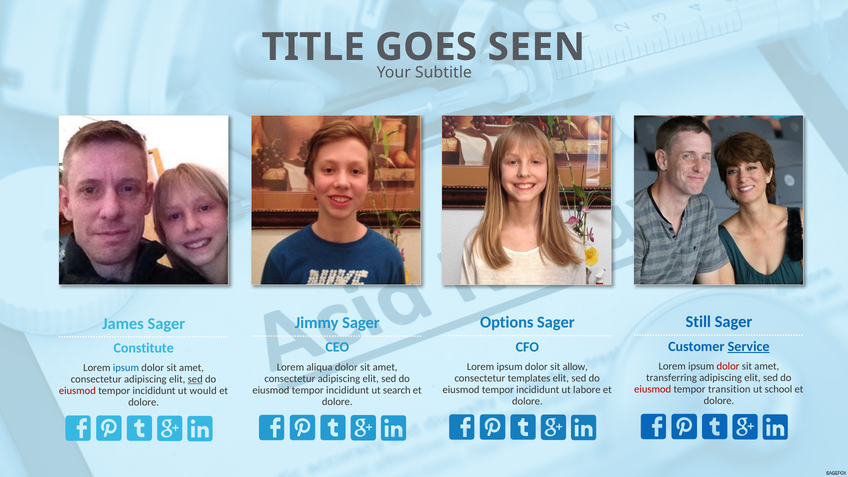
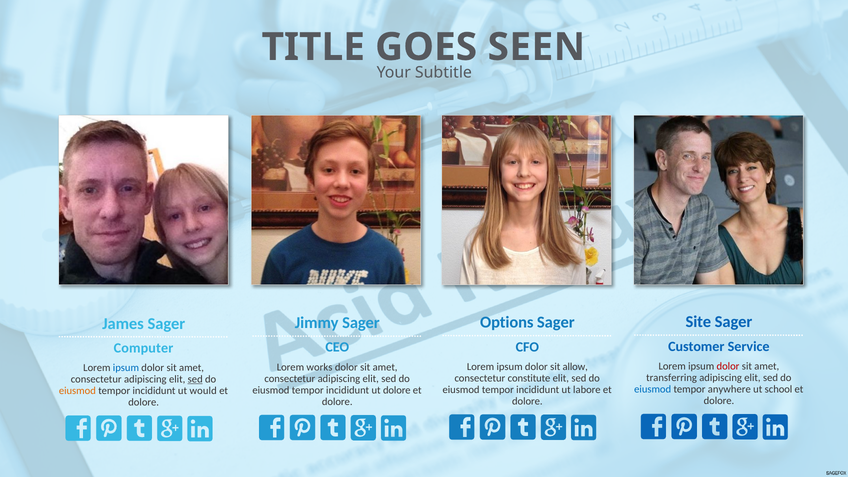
Still: Still -> Site (698, 322)
Service underline: present -> none (749, 346)
Constitute: Constitute -> Computer (144, 348)
aliqua: aliqua -> works (319, 367)
templates: templates -> constitute (529, 378)
eiusmod colour: red -> blue (653, 389)
transition: transition -> anywhere (729, 389)
ut search: search -> dolore (397, 390)
eiusmod colour: red -> orange (77, 391)
